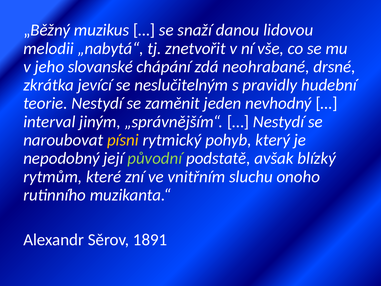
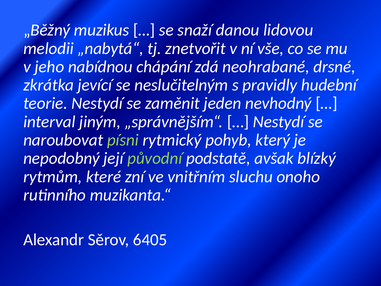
slovanské: slovanské -> nabídnou (100, 67)
písni colour: yellow -> light green (123, 140)
1891: 1891 -> 6405 (150, 240)
